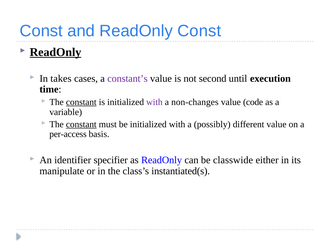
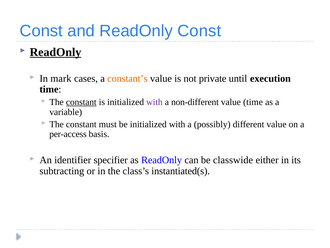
takes: takes -> mark (61, 78)
constant’s colour: purple -> orange (127, 78)
second: second -> private (213, 78)
non-changes: non-changes -> non-different (195, 102)
value code: code -> time (253, 102)
constant underline: present -> none (81, 124)
manipulate: manipulate -> subtracting (62, 171)
